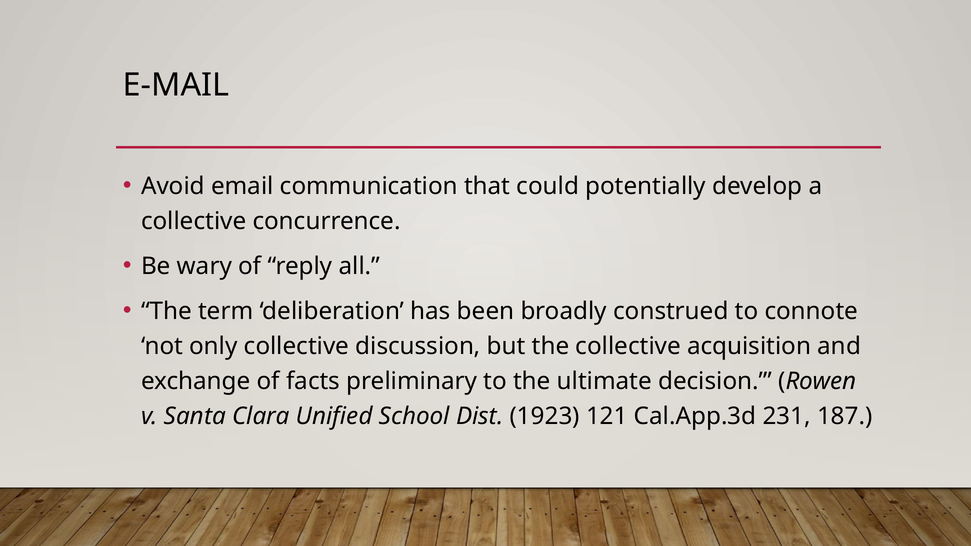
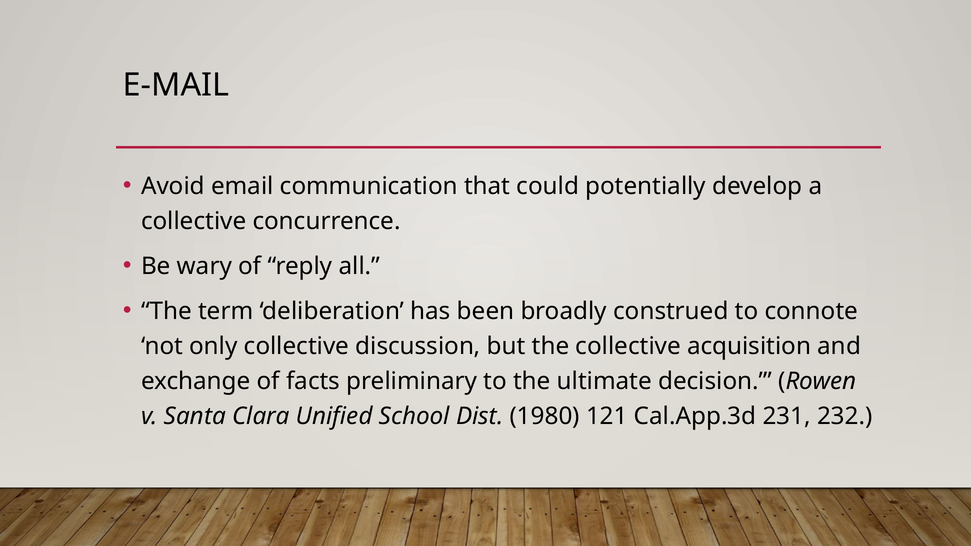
1923: 1923 -> 1980 (545, 416)
187: 187 -> 232 (845, 416)
